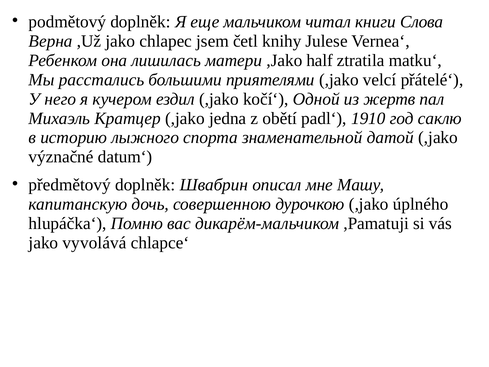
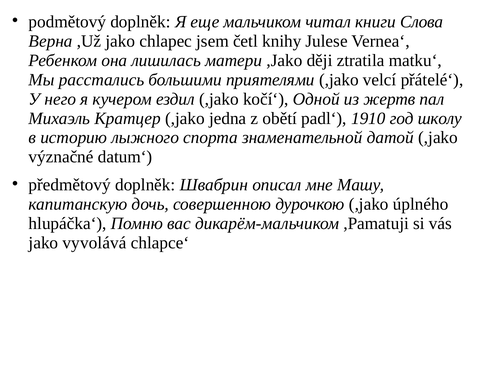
half: half -> ději (320, 60)
саклю: саклю -> школу (440, 118)
